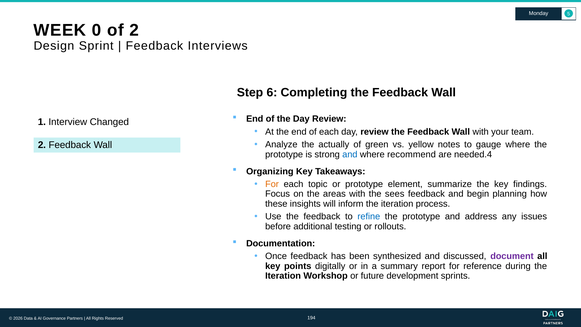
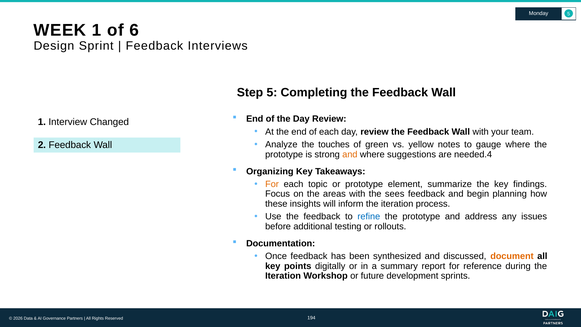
WEEK 0: 0 -> 1 (97, 30)
of 2: 2 -> 6 (134, 30)
Step 6: 6 -> 5 (272, 92)
actually: actually -> touches (334, 144)
and colour: blue -> orange (350, 154)
recommend: recommend -> suggestions (412, 154)
document colour: purple -> orange (512, 256)
